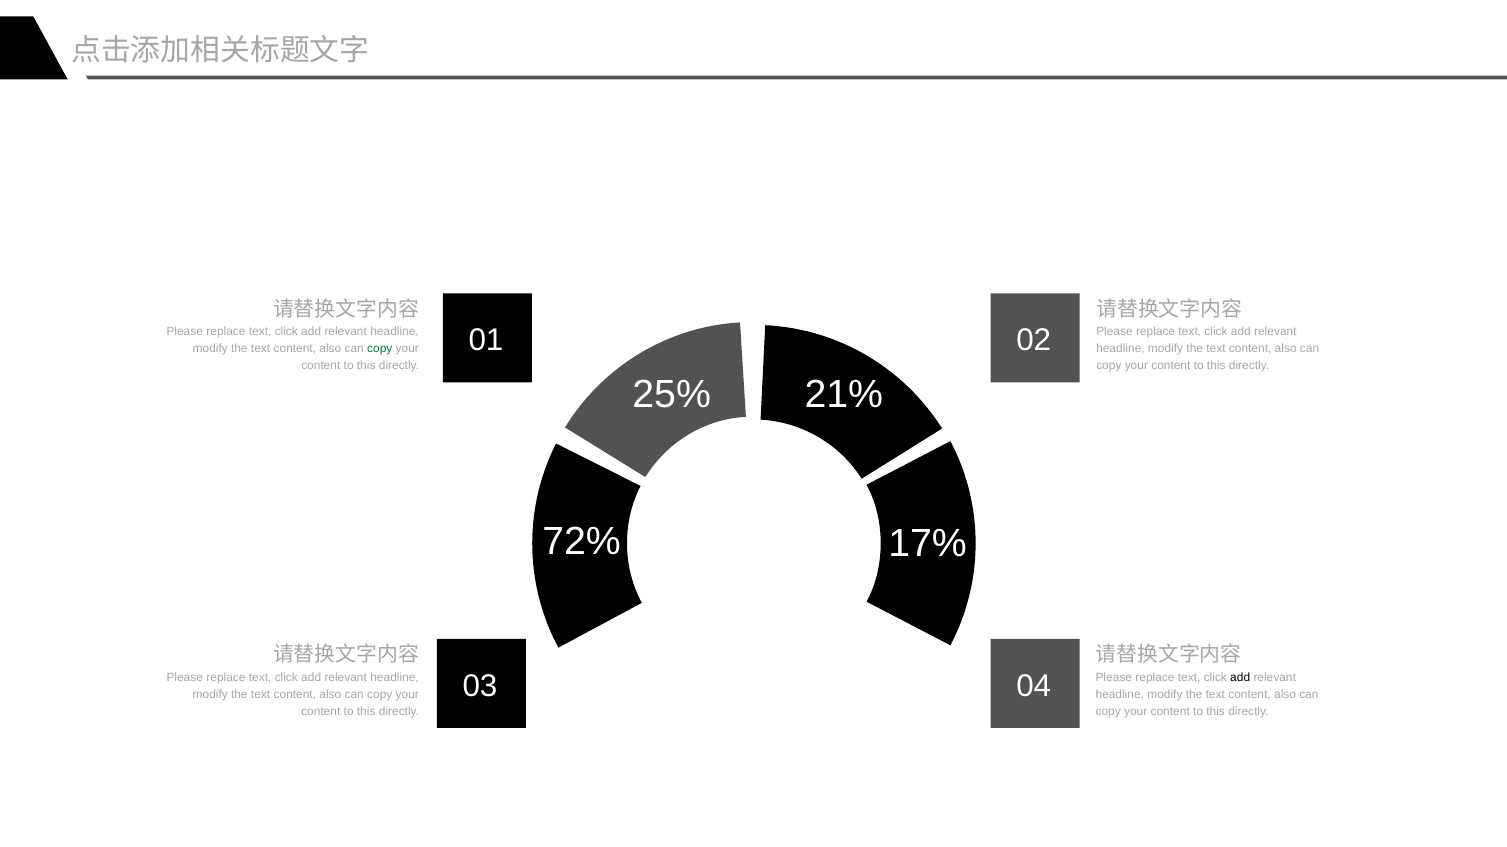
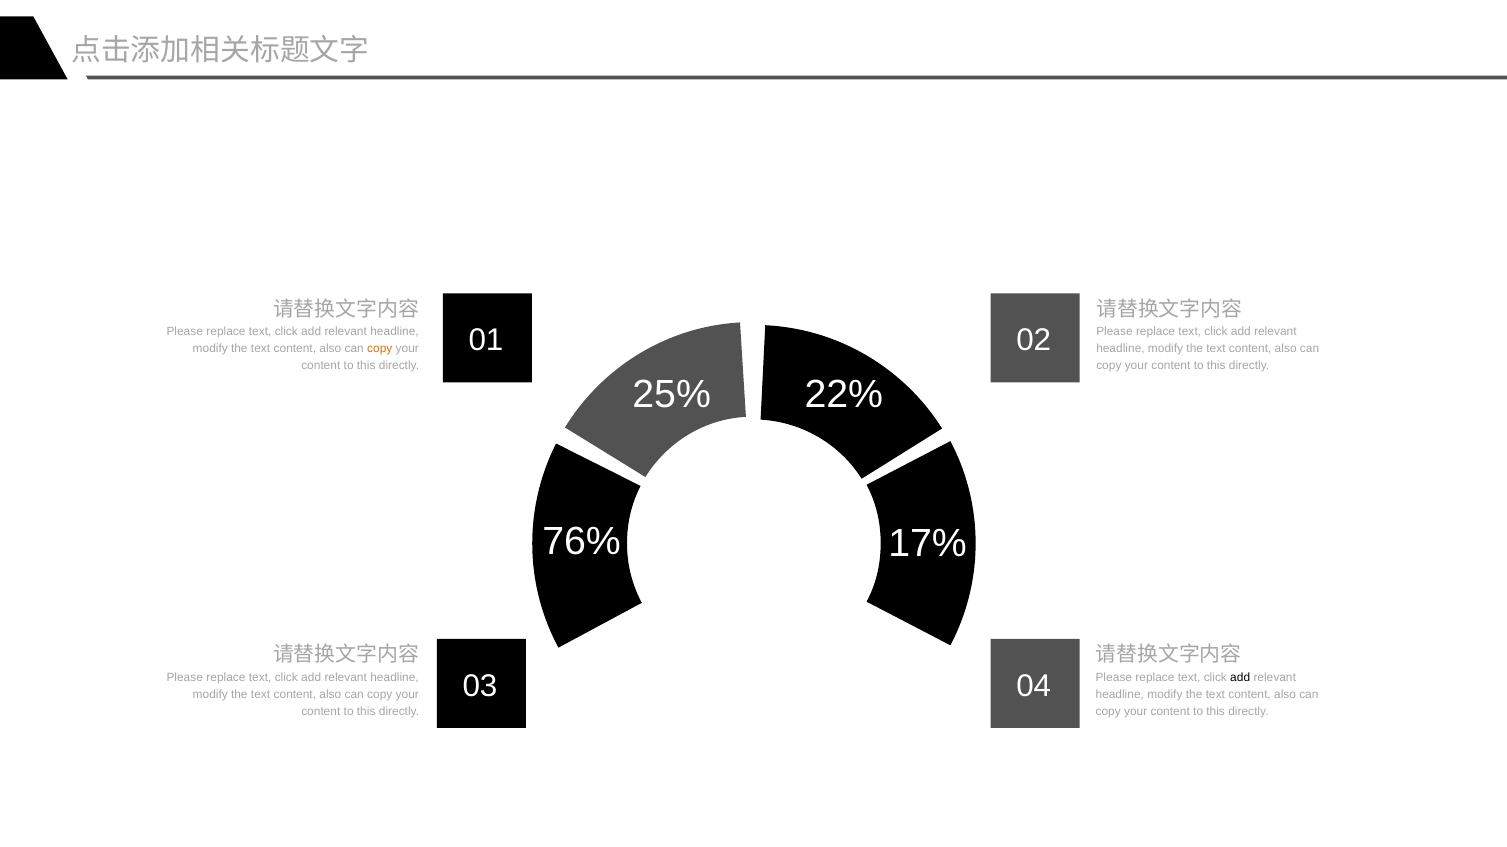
copy colour: green -> orange (380, 349)
21%: 21% -> 22% (844, 395)
72%: 72% -> 76% (582, 541)
